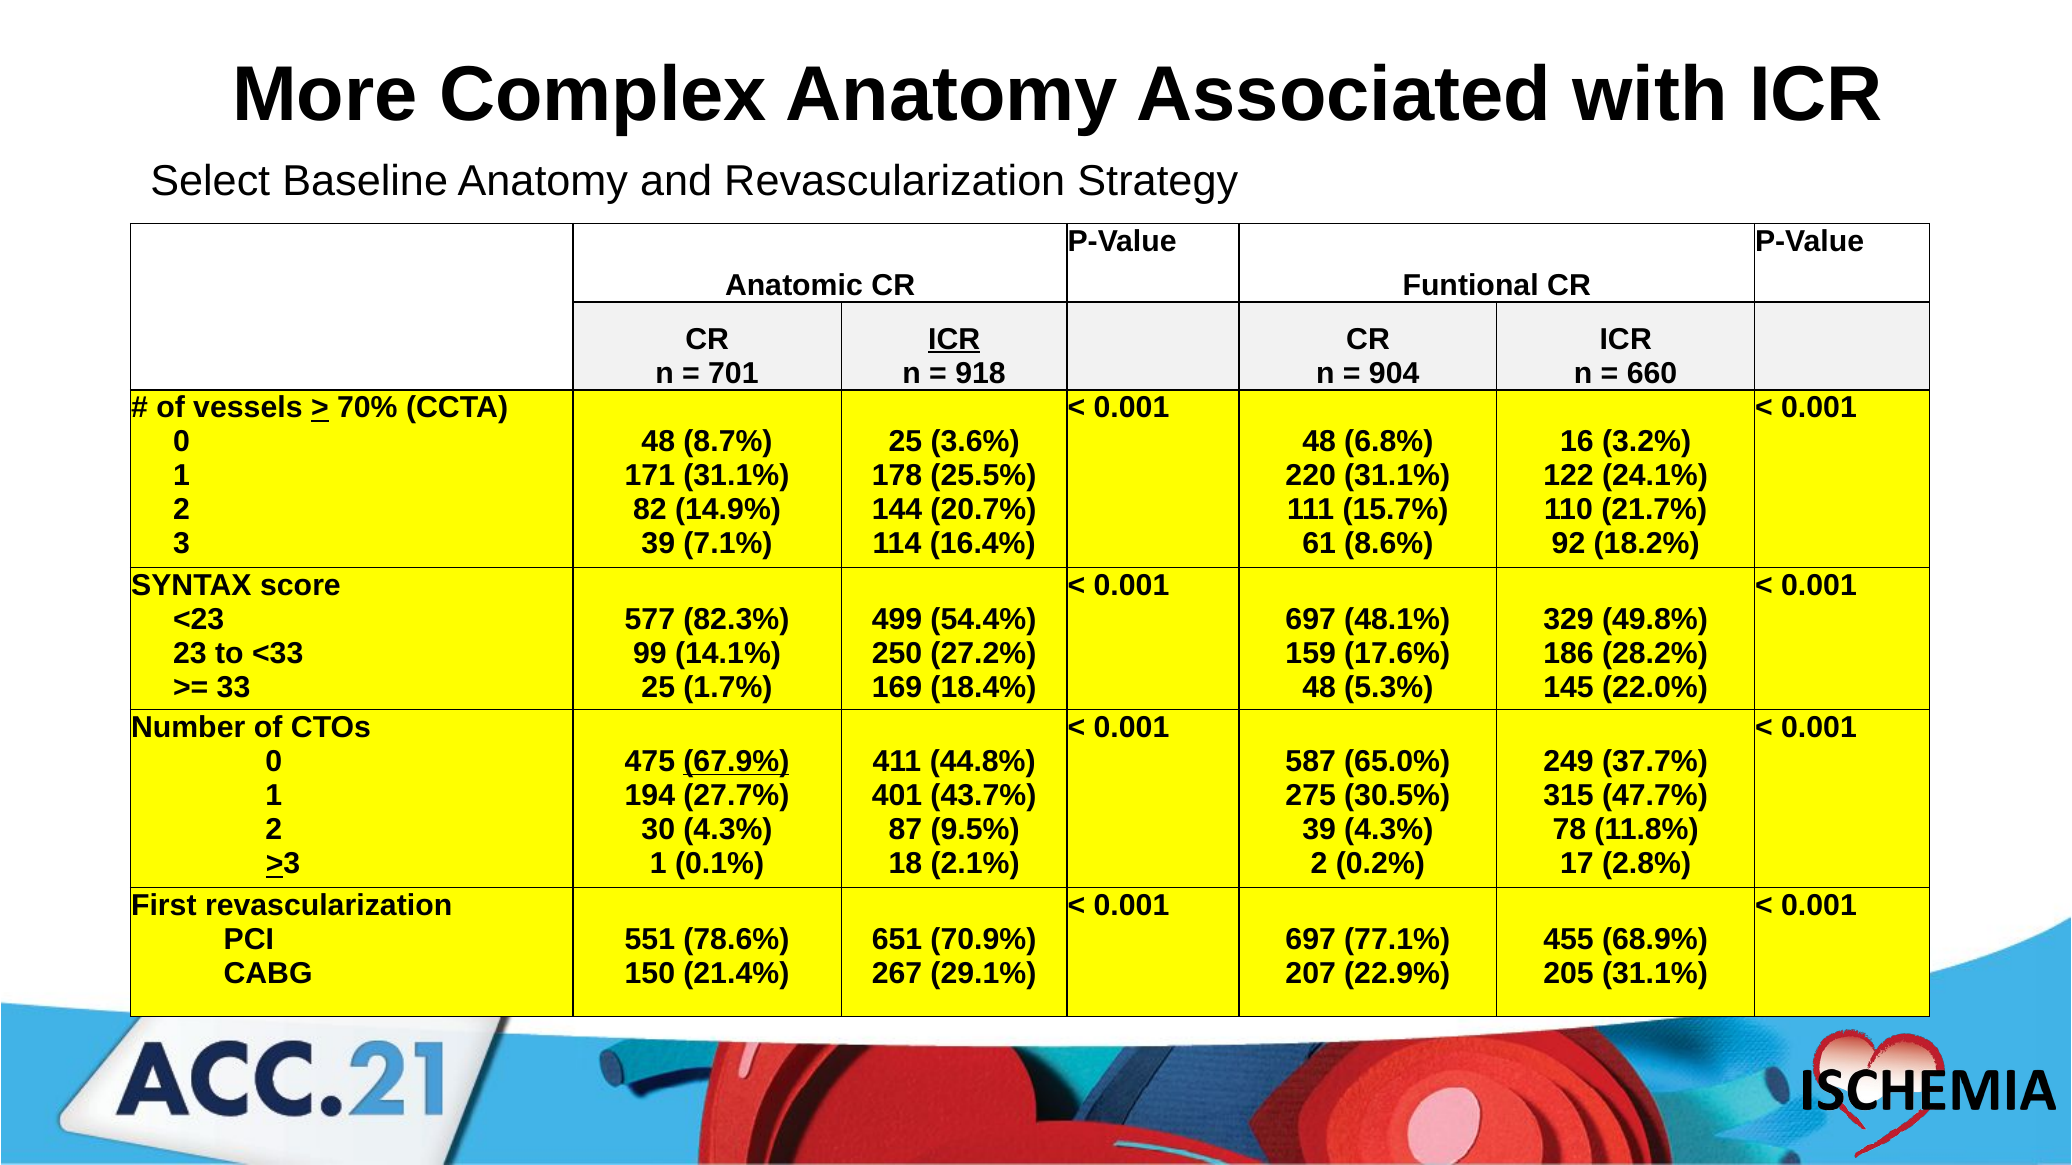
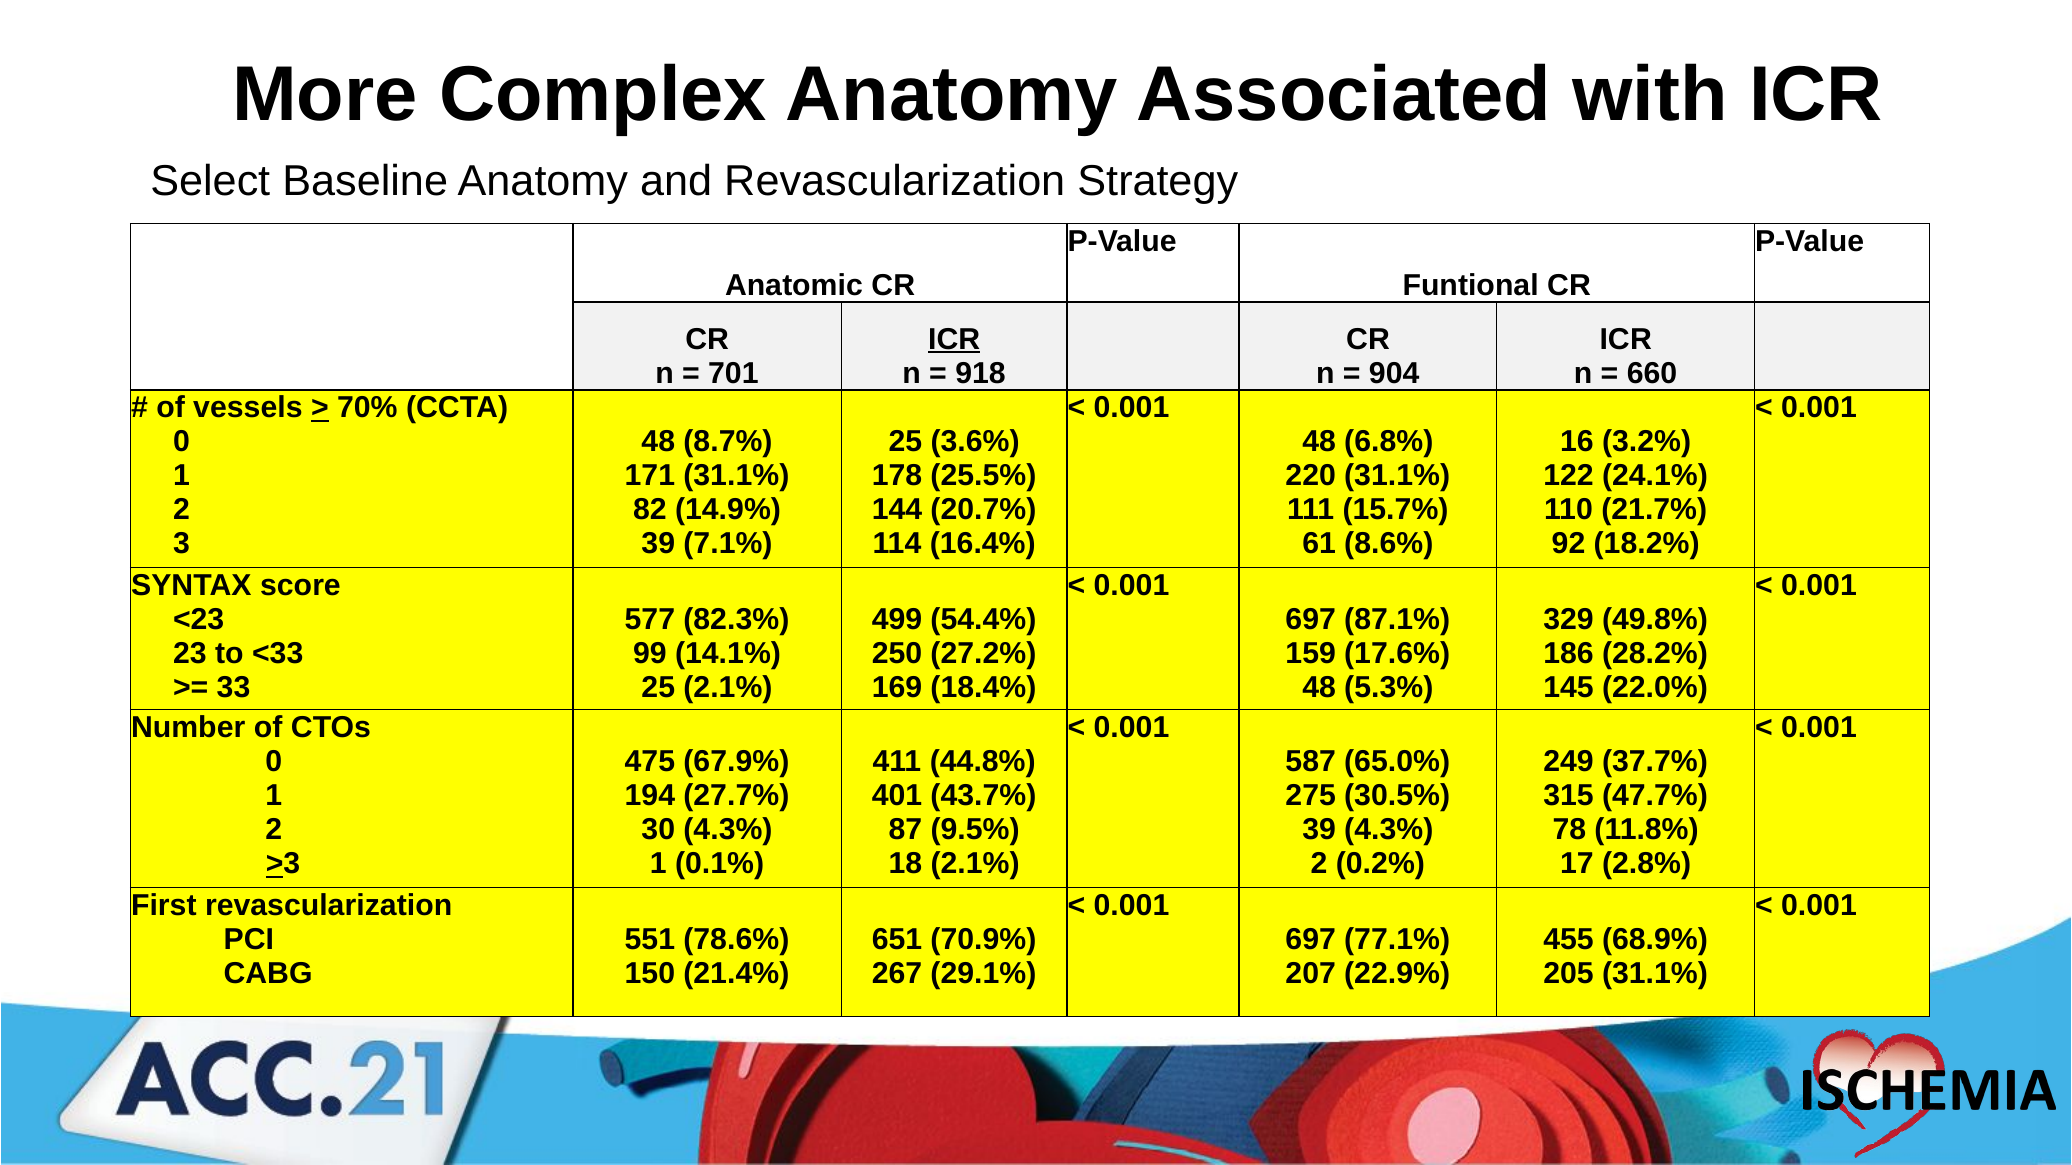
48.1%: 48.1% -> 87.1% (1397, 620)
25 1.7%: 1.7% -> 2.1% (728, 687)
67.9% underline: present -> none (736, 762)
